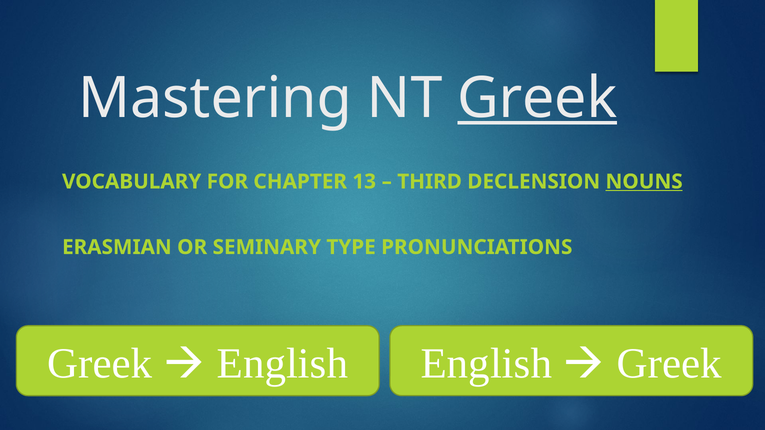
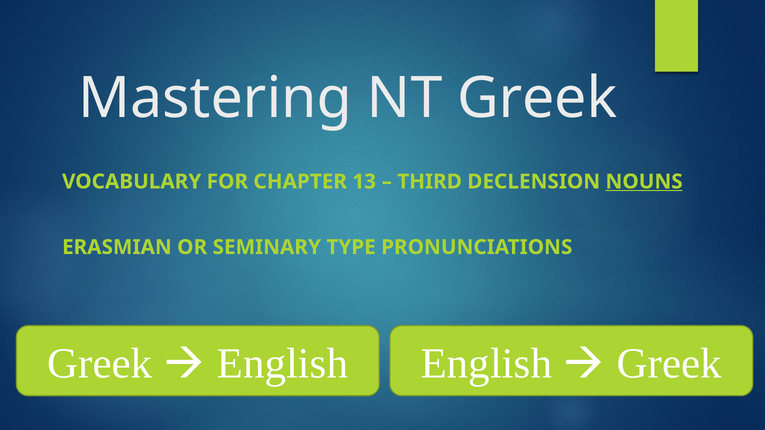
Greek underline: present -> none (537, 98)
